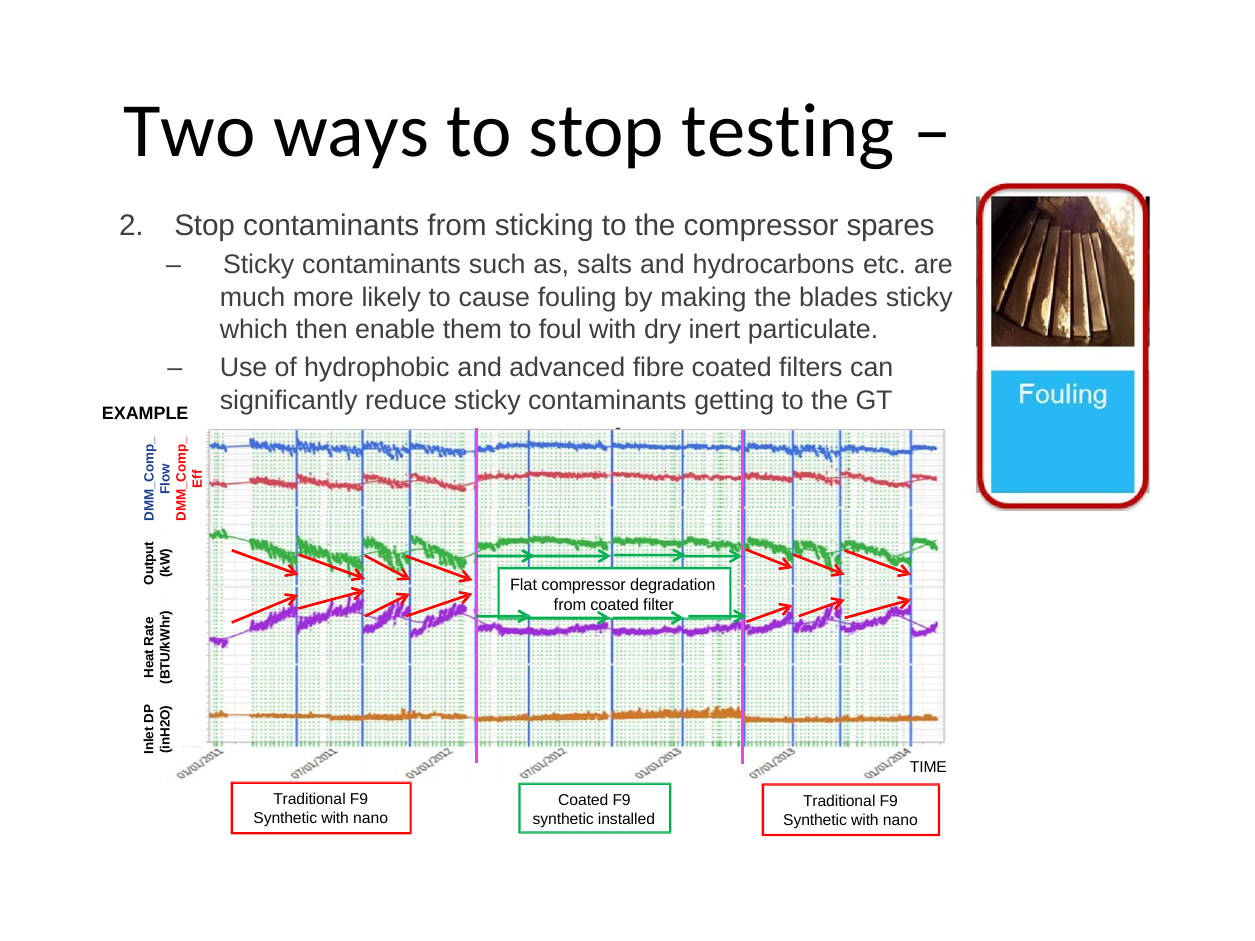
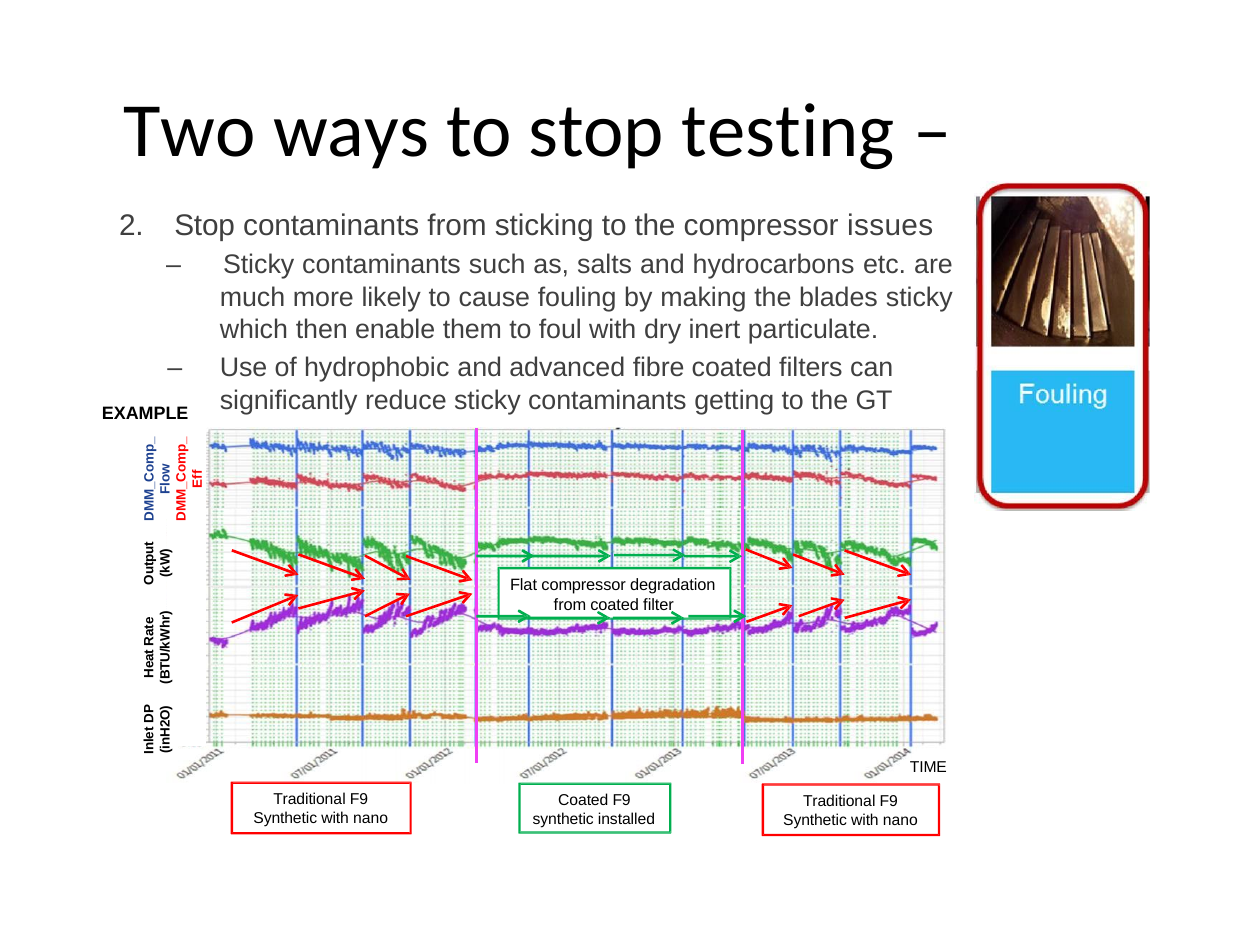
spares: spares -> issues (890, 225)
